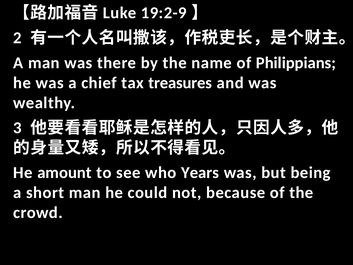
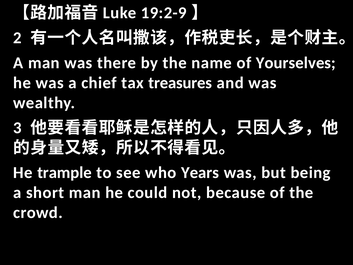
Philippians: Philippians -> Yourselves (296, 63)
amount: amount -> trample (65, 173)
